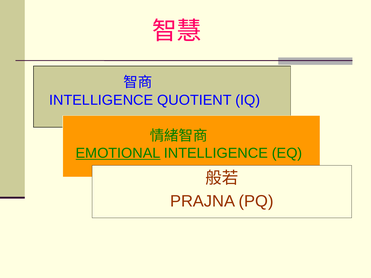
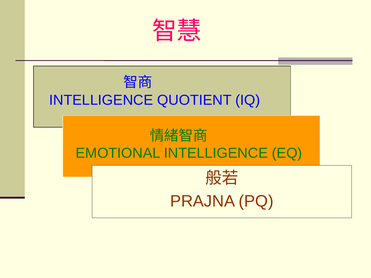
EMOTIONAL underline: present -> none (118, 153)
